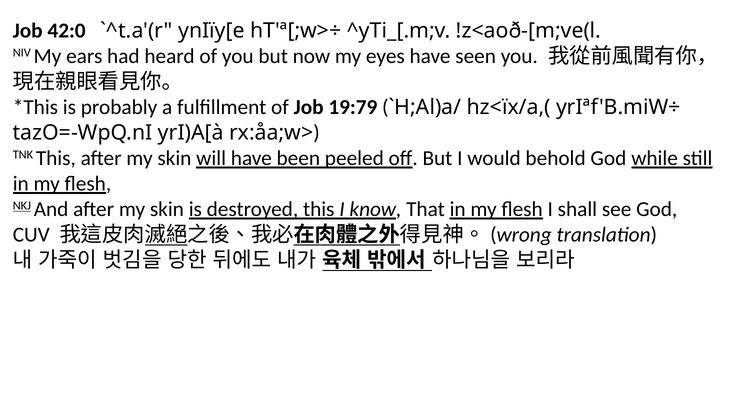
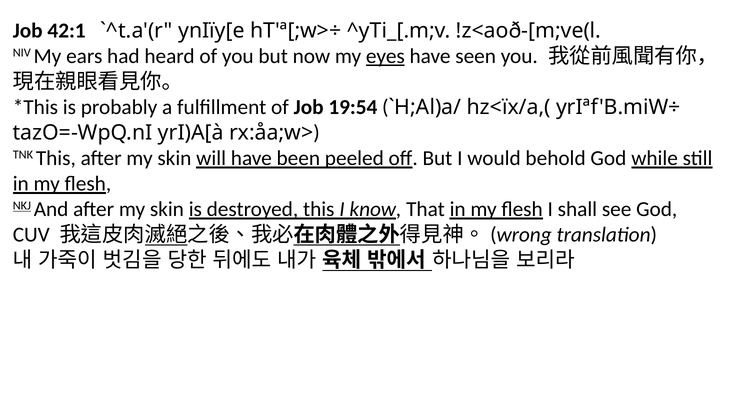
42:0: 42:0 -> 42:1 (67, 31)
eyes underline: none -> present (385, 56)
19:79: 19:79 -> 19:54 (353, 107)
